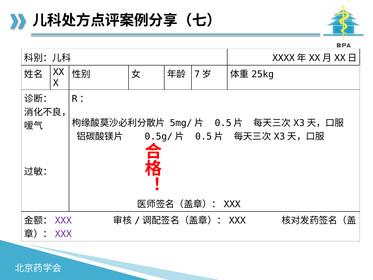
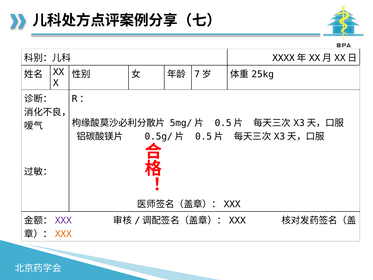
XXX colour: purple -> orange (63, 234)
